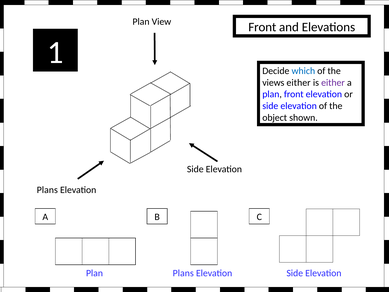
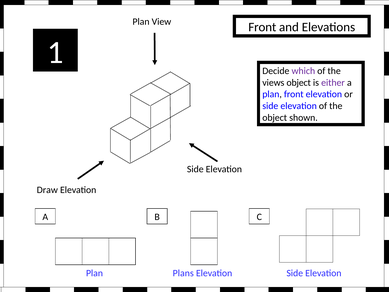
which colour: blue -> purple (303, 71)
views either: either -> object (299, 82)
Plans: Plans -> Draw (47, 190)
